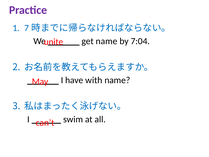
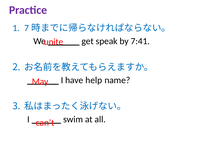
get name: name -> speak (107, 41)
7:04: 7:04 -> 7:41 (140, 41)
with: with -> help (94, 80)
